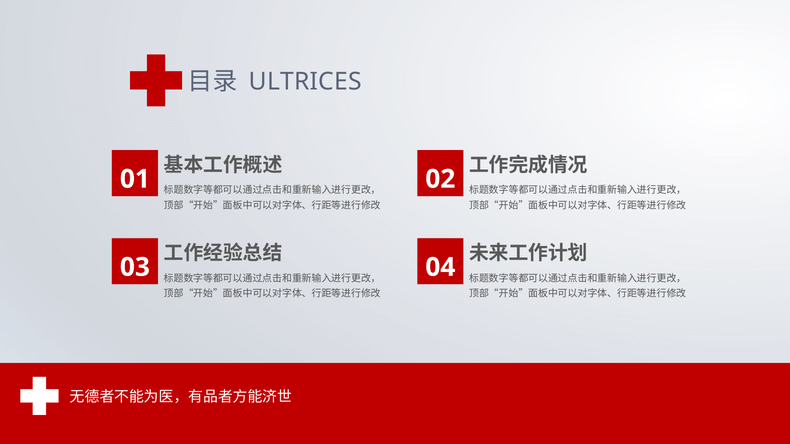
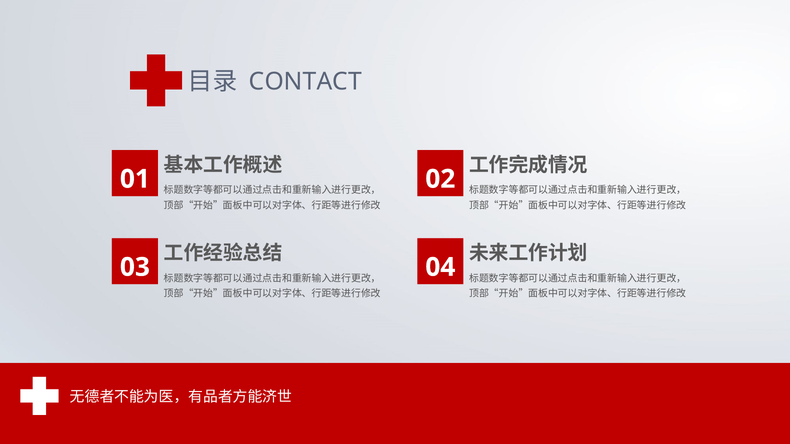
ULTRICES: ULTRICES -> CONTACT (305, 82)
